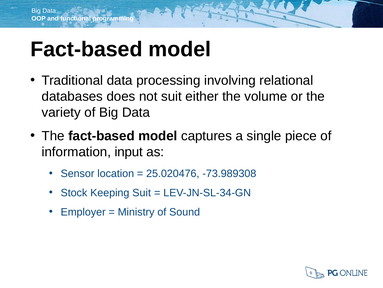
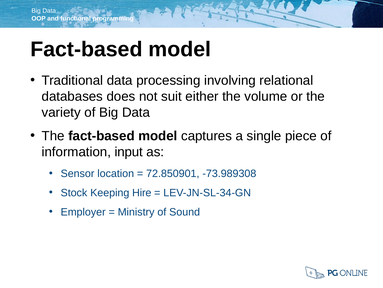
25.020476: 25.020476 -> 72.850901 (173, 173)
Keeping Suit: Suit -> Hire (142, 192)
